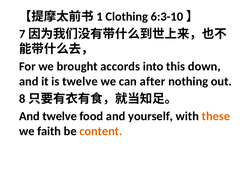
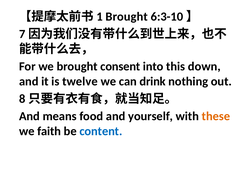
Clothing: Clothing -> Brought (127, 17)
accords: accords -> consent (120, 66)
after: after -> drink (153, 81)
And twelve: twelve -> means (60, 116)
content colour: orange -> blue (101, 131)
